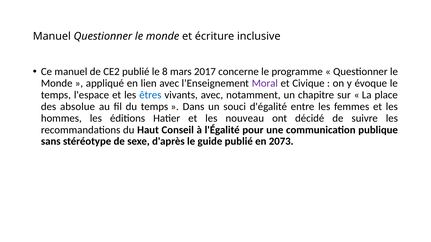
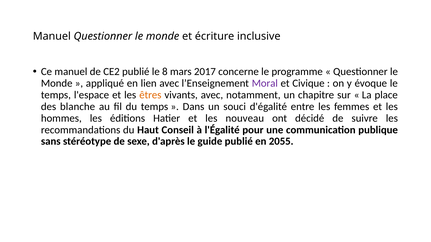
êtres colour: blue -> orange (150, 95)
absolue: absolue -> blanche (78, 107)
2073: 2073 -> 2055 (281, 142)
